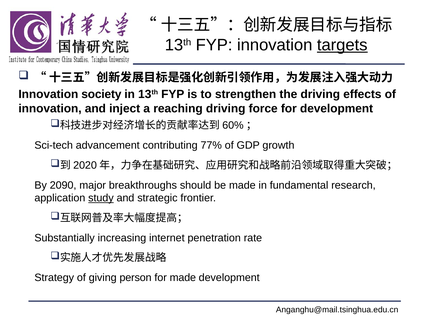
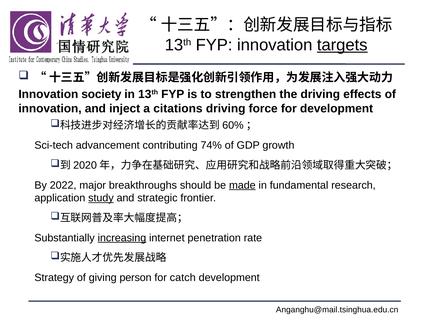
reaching: reaching -> citations (178, 108)
77%: 77% -> 74% (211, 145)
2090: 2090 -> 2022 (63, 185)
made underline: none -> present (242, 185)
increasing underline: none -> present (122, 237)
for made: made -> catch (183, 277)
